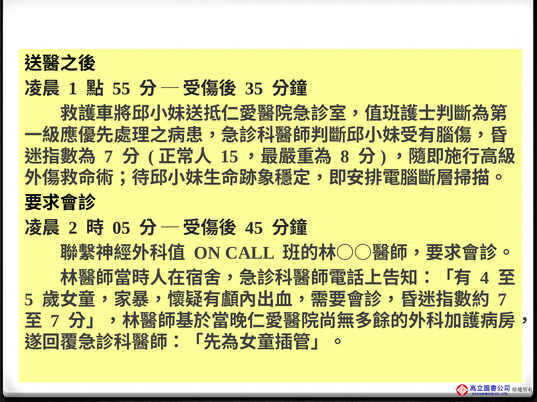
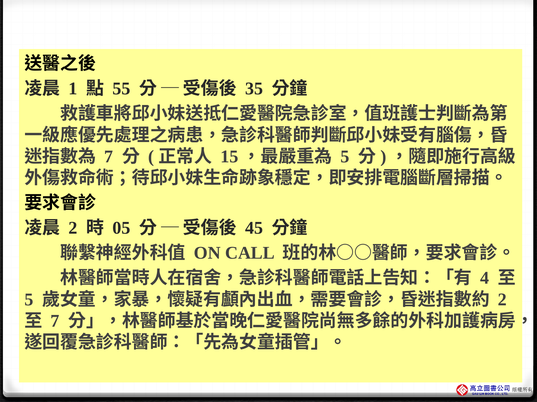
8: 8 -> 5 (345, 157)
7: 7 -> 2 (502, 300)
